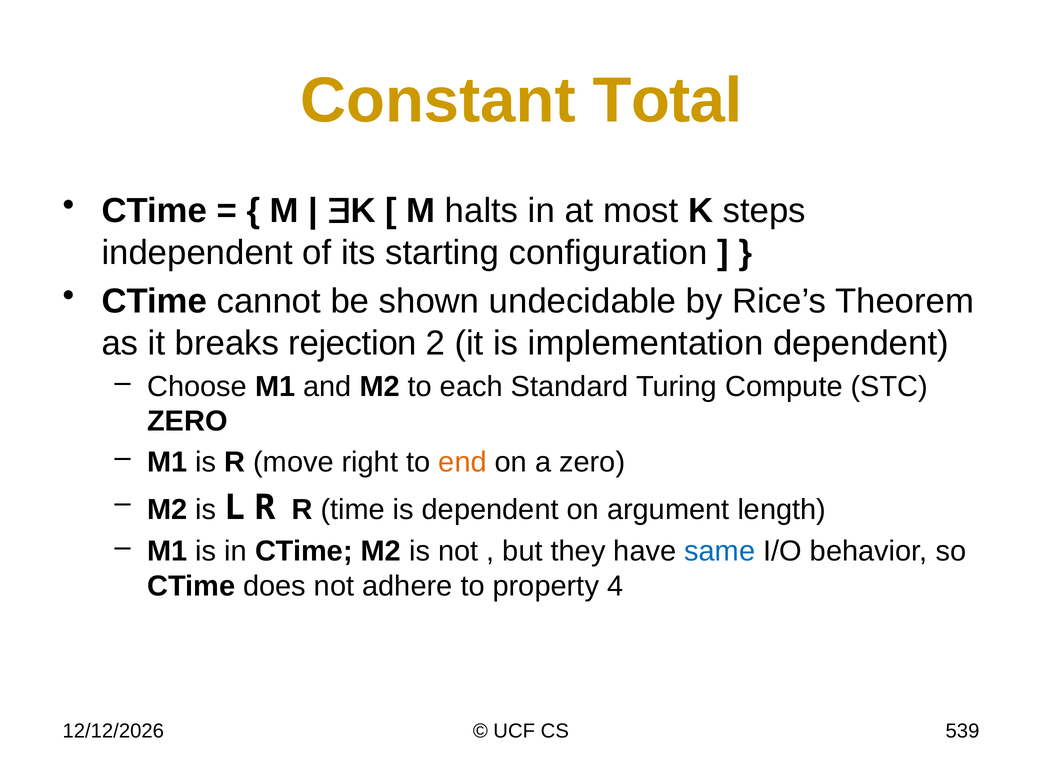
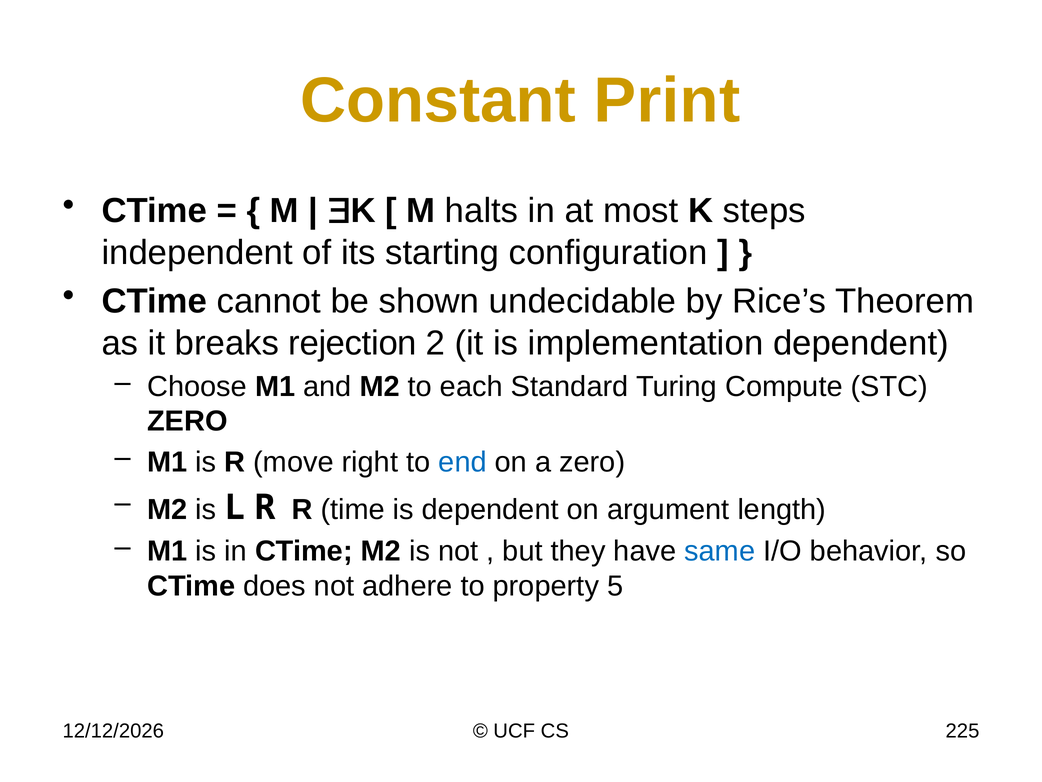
Total: Total -> Print (667, 101)
end colour: orange -> blue (463, 462)
4: 4 -> 5 (615, 586)
539: 539 -> 225 (962, 730)
